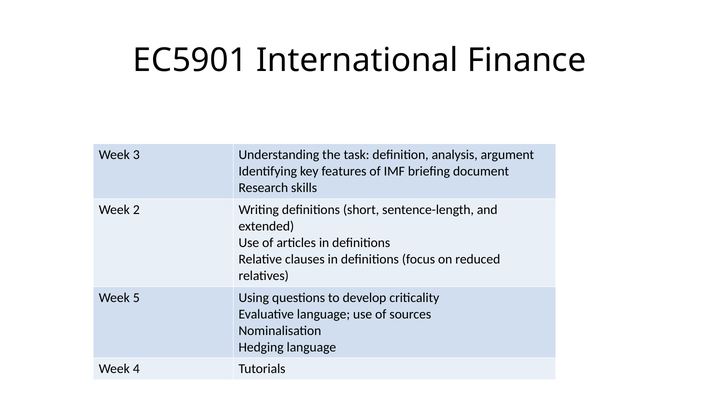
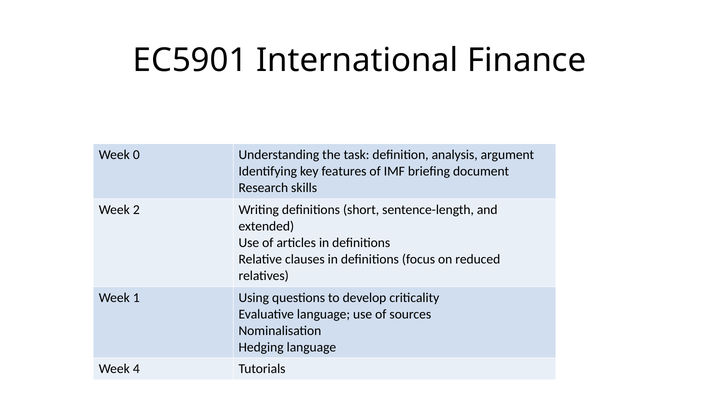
3: 3 -> 0 (136, 155)
5: 5 -> 1 (136, 298)
